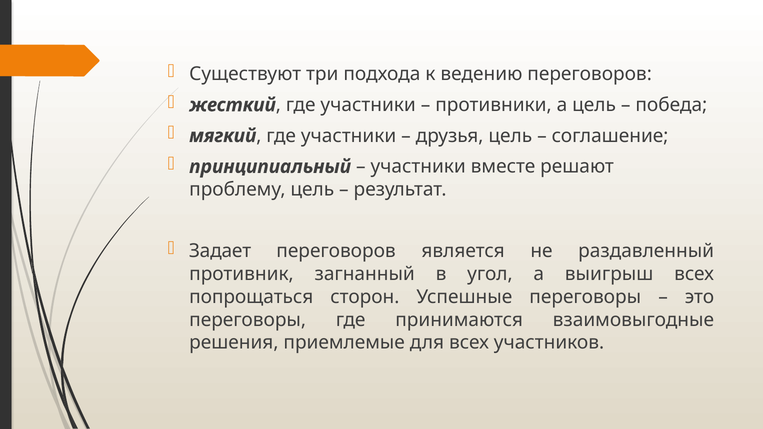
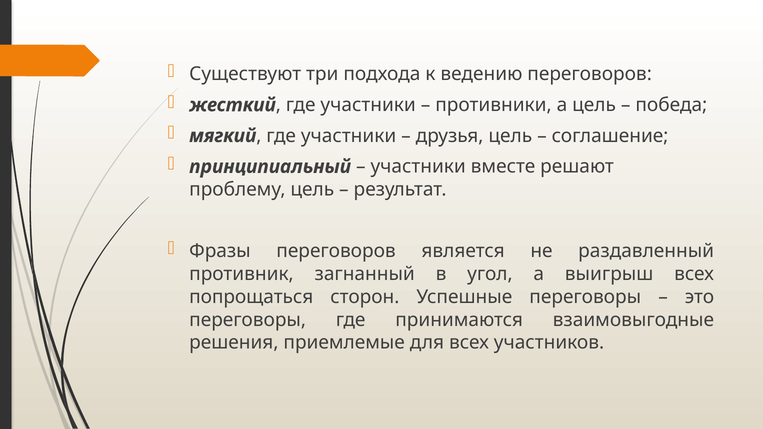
Задает: Задает -> Фразы (220, 251)
